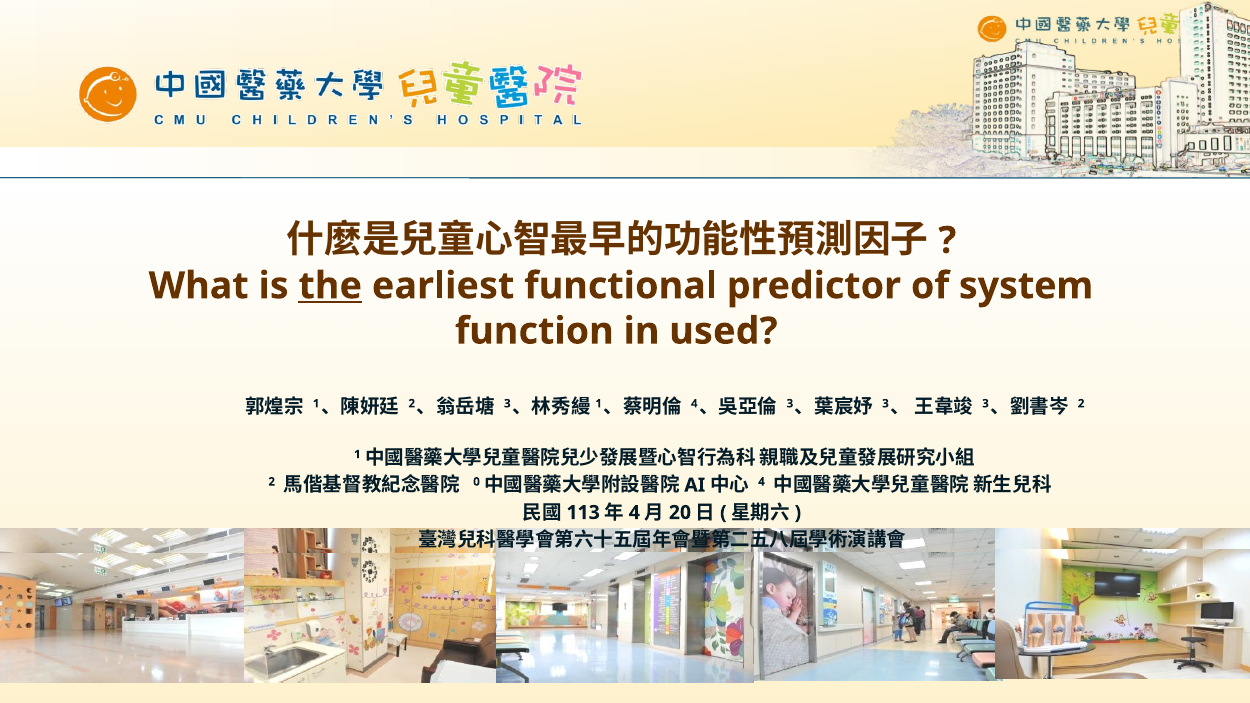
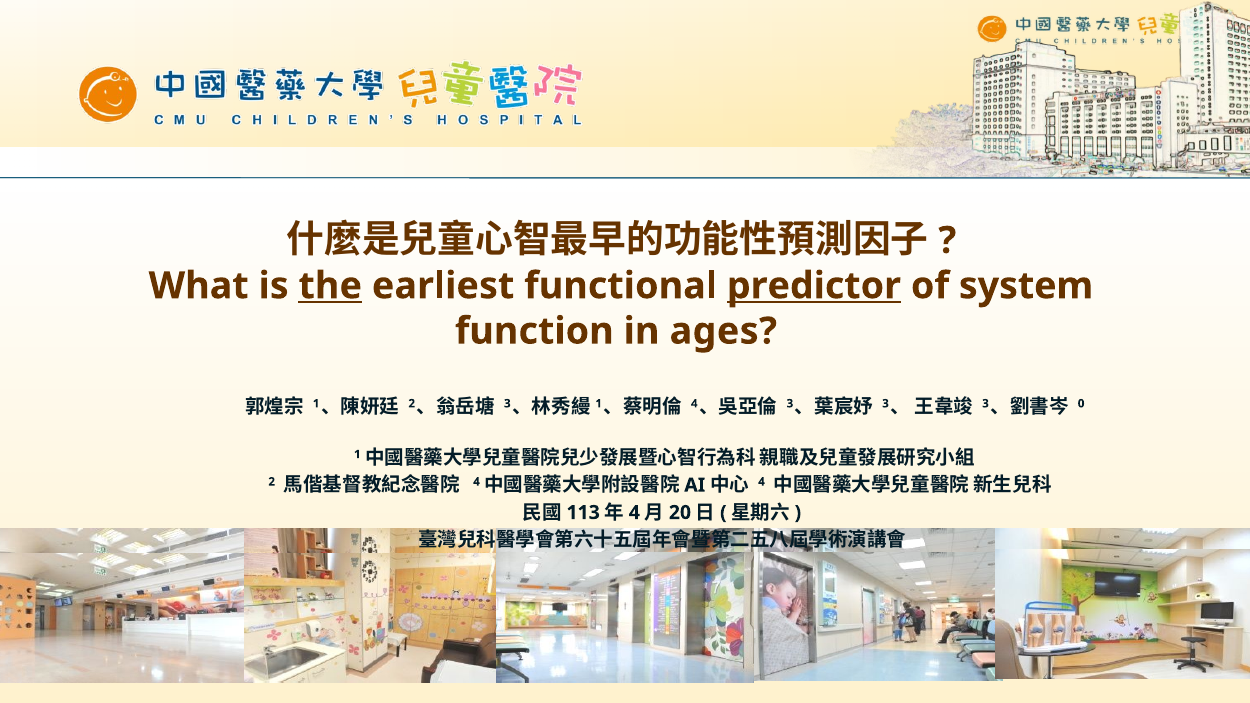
predictor underline: none -> present (814, 286)
used: used -> ages (723, 331)
2: 2 -> 0 (1081, 404)
0: 0 -> 4 (477, 482)
